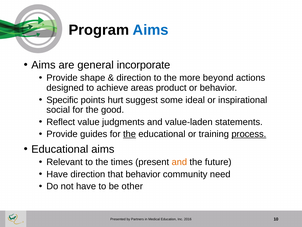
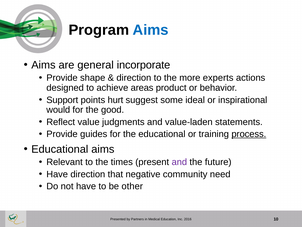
beyond: beyond -> experts (218, 78)
Specific: Specific -> Support (62, 100)
social: social -> would (58, 110)
the underline: present -> none (129, 134)
and colour: orange -> purple (179, 162)
that behavior: behavior -> negative (143, 174)
